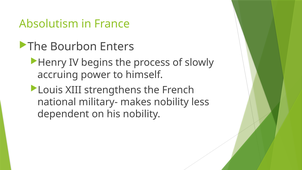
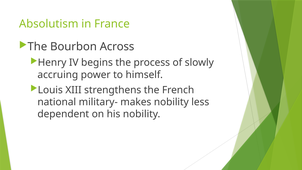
Enters: Enters -> Across (117, 47)
